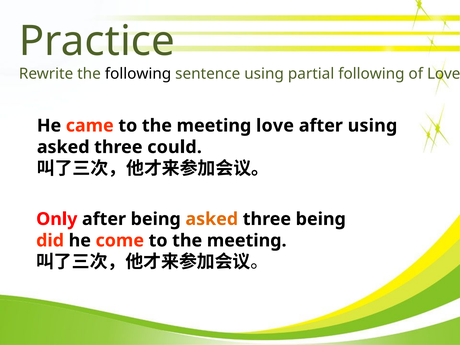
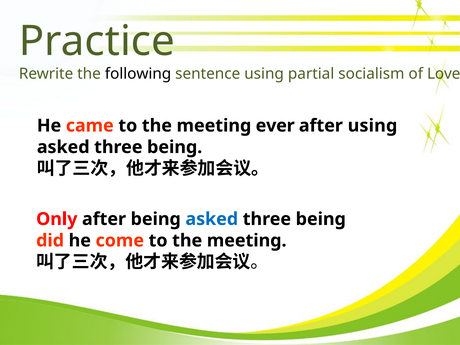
partial following: following -> socialism (371, 74)
meeting love: love -> ever (275, 126)
could: could -> being (175, 147)
asked colour: orange -> blue (212, 219)
